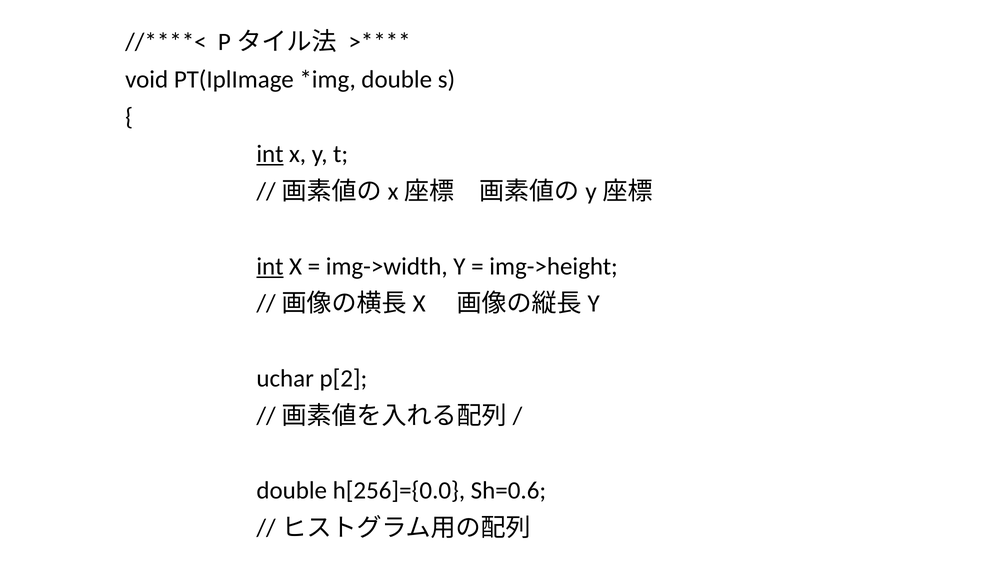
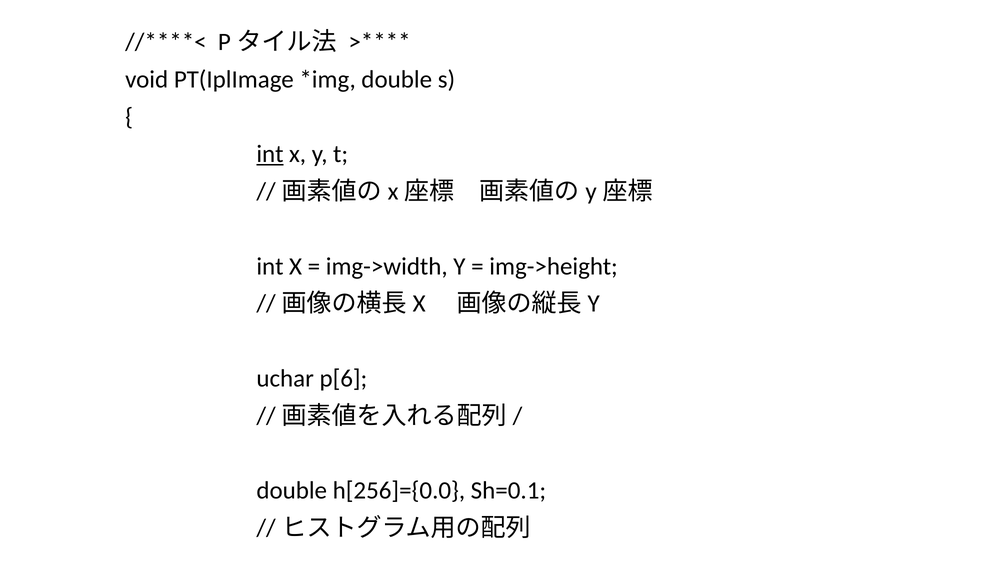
int underline: present -> none (270, 267)
p[2: p[2 -> p[6 (343, 379)
Sh=0.6: Sh=0.6 -> Sh=0.1 (508, 491)
